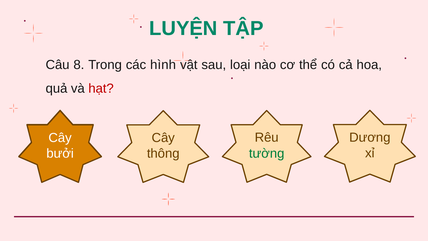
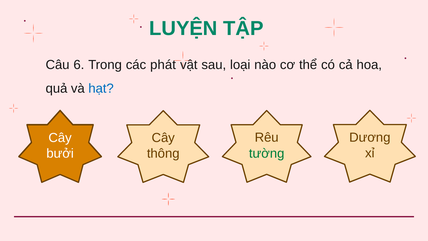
8: 8 -> 6 (79, 65)
hình: hình -> phát (163, 65)
hạt colour: red -> blue (101, 88)
